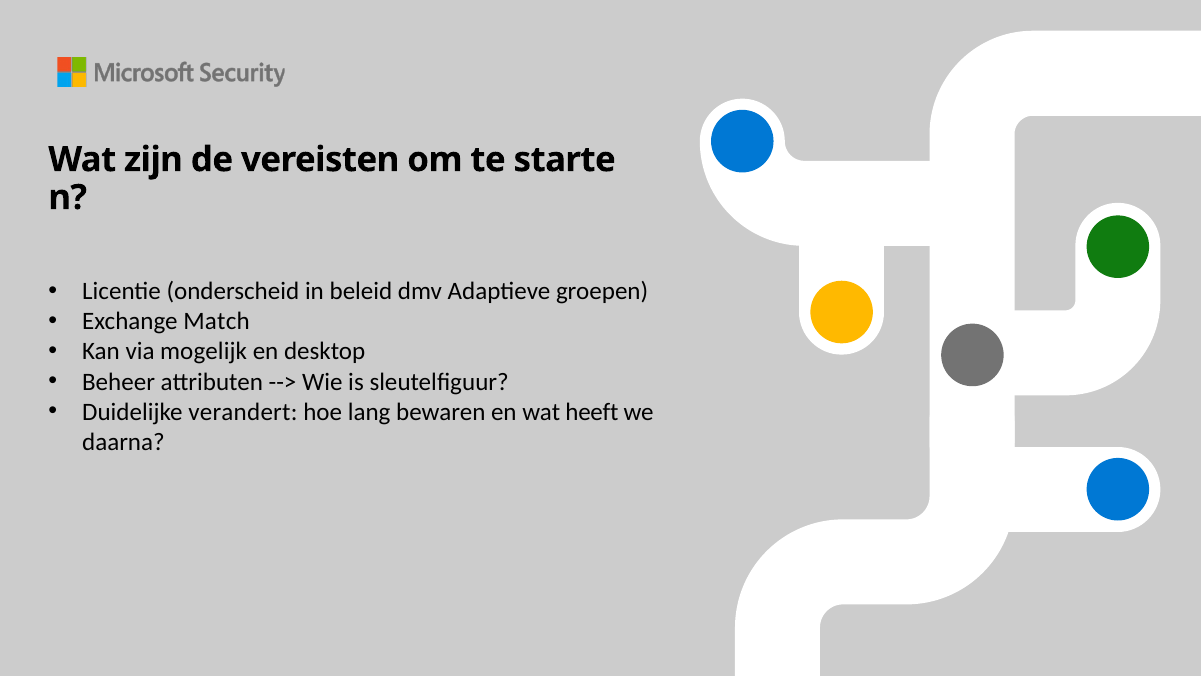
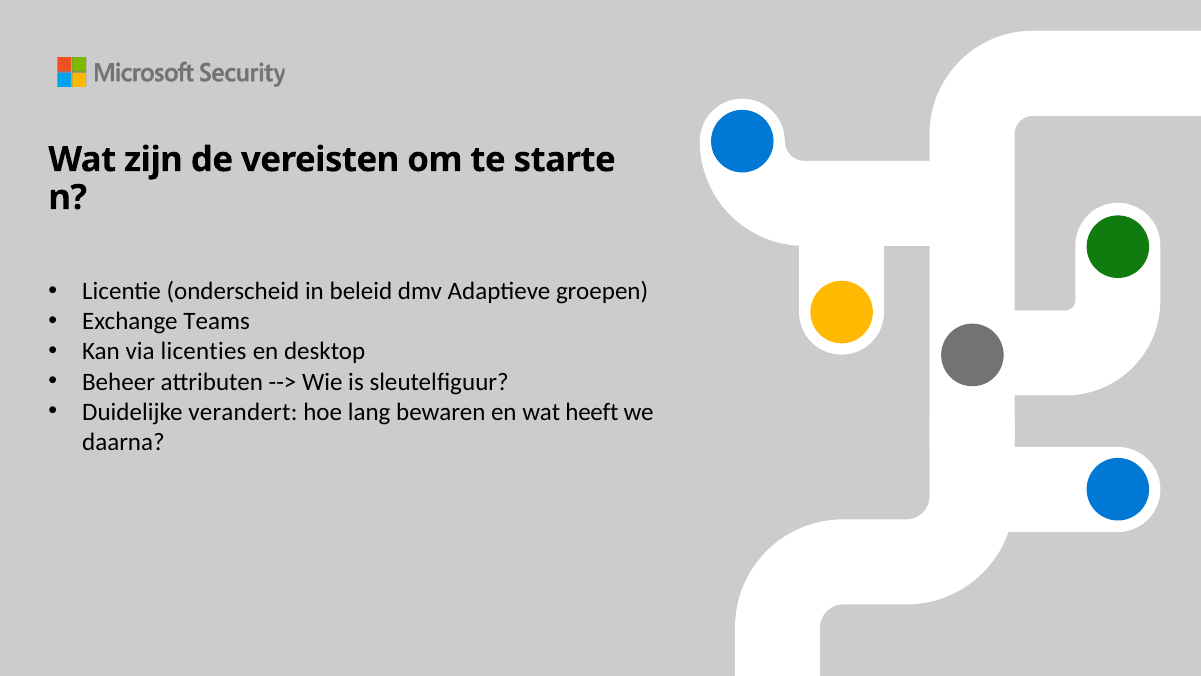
Match: Match -> Teams (217, 321)
mogelijk: mogelijk -> licenties (204, 351)
